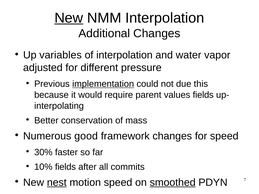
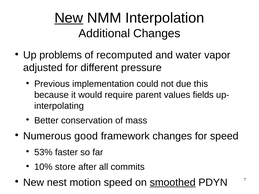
variables: variables -> problems (61, 55)
of interpolation: interpolation -> recomputed (124, 55)
implementation underline: present -> none (103, 84)
30%: 30% -> 53% (43, 152)
10% fields: fields -> store (65, 167)
nest underline: present -> none (57, 183)
